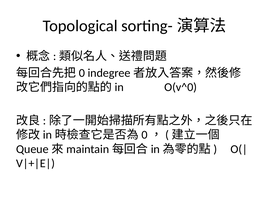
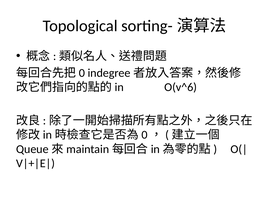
O(v^0: O(v^0 -> O(v^6 (181, 88)
